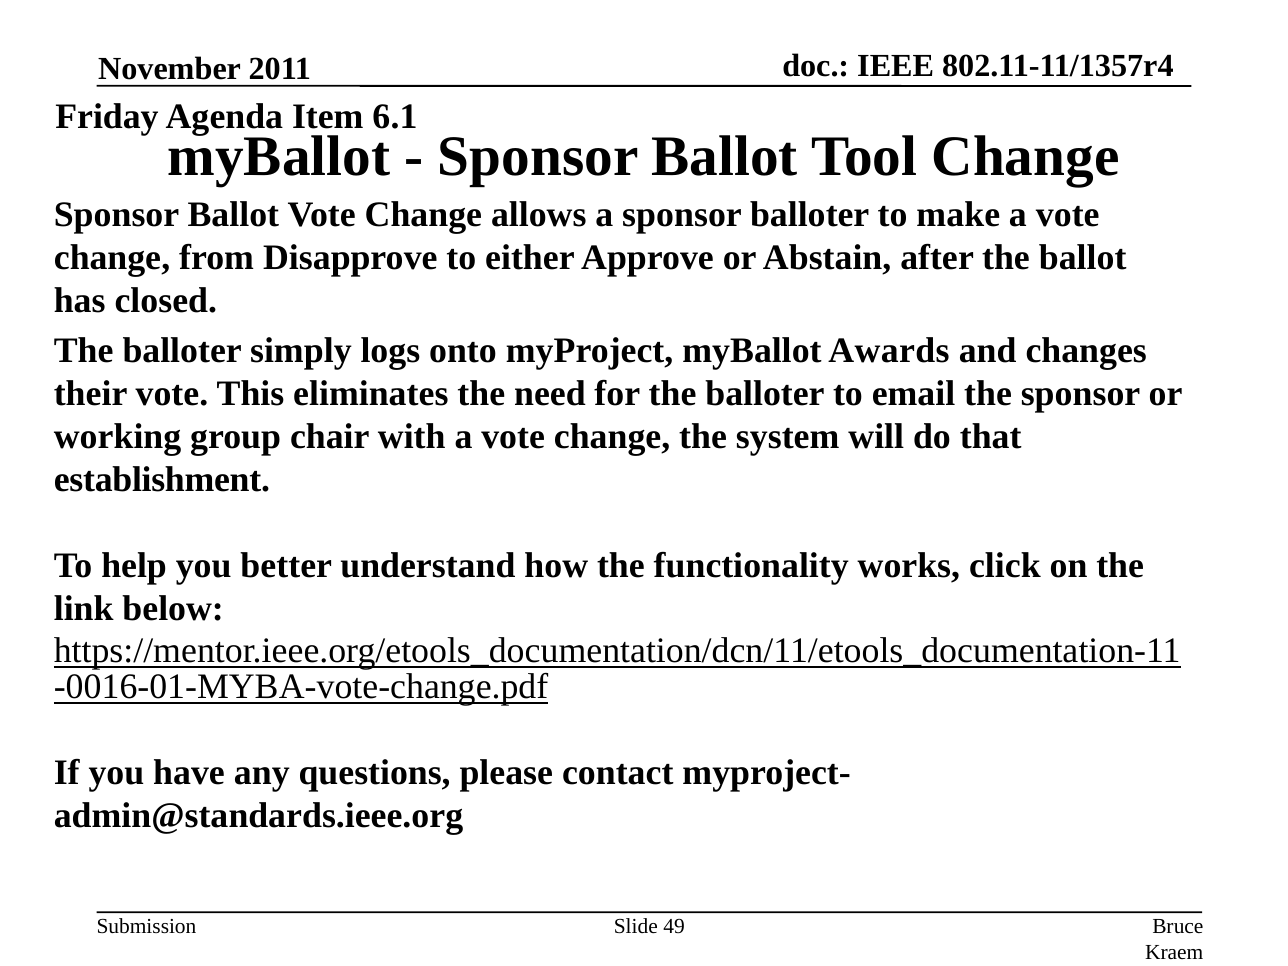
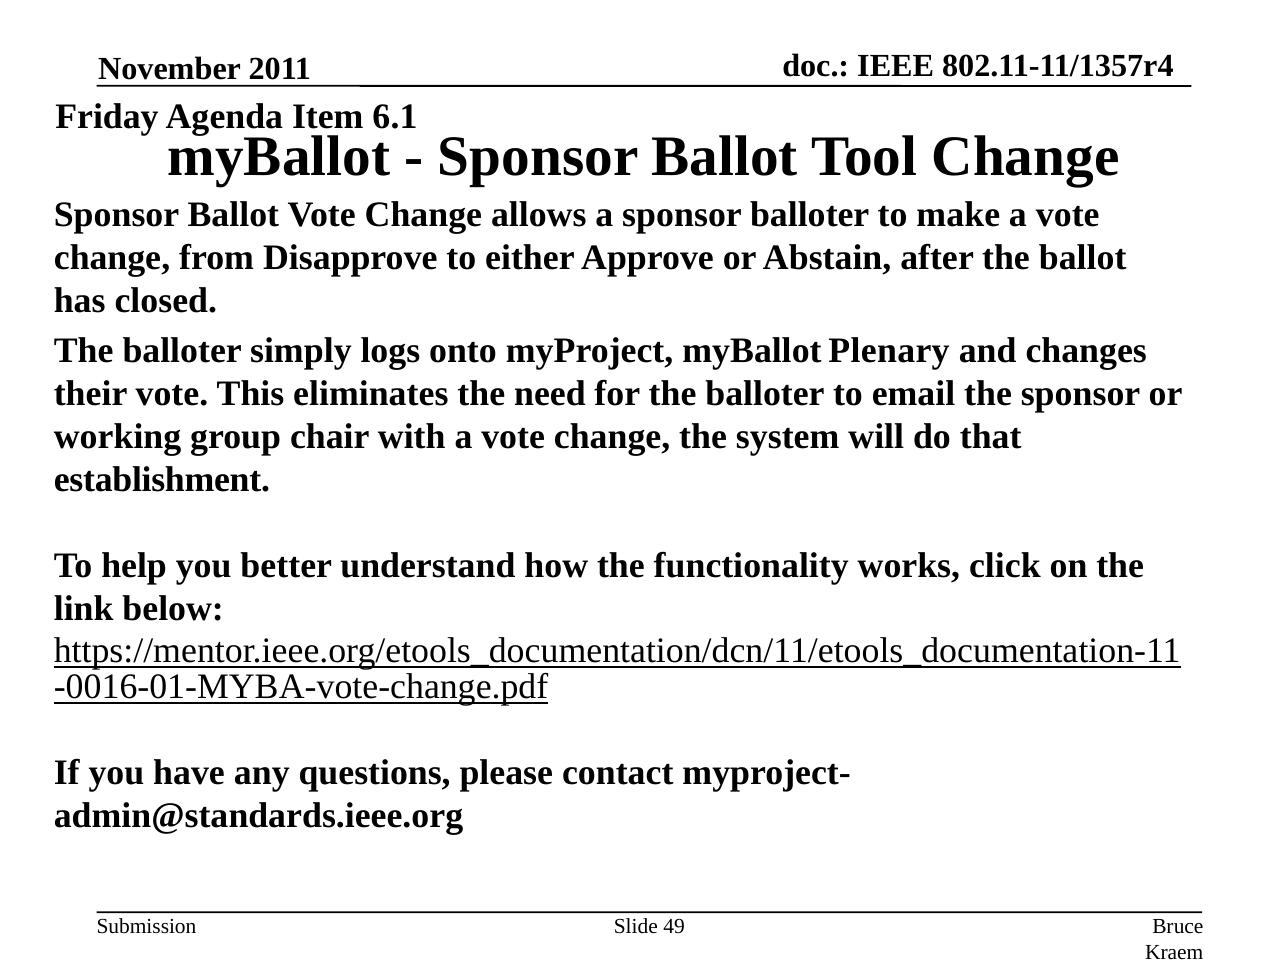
Awards: Awards -> Plenary (889, 350)
